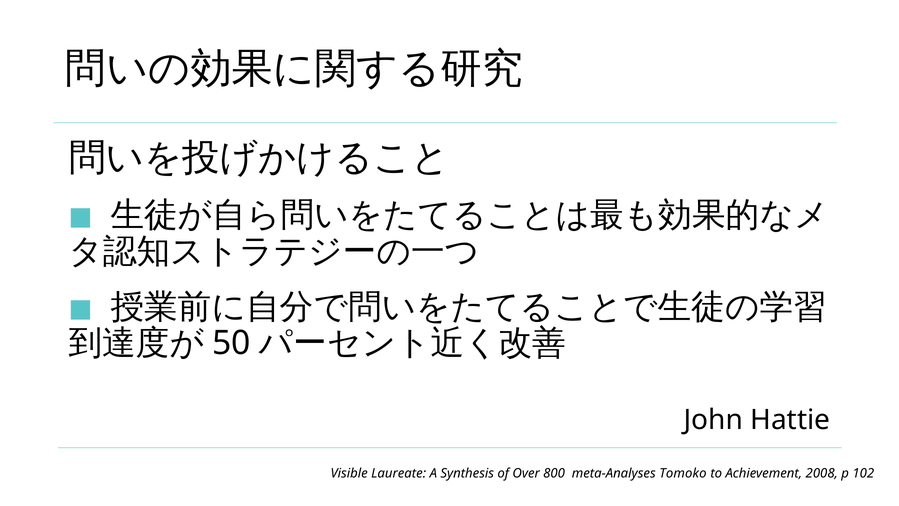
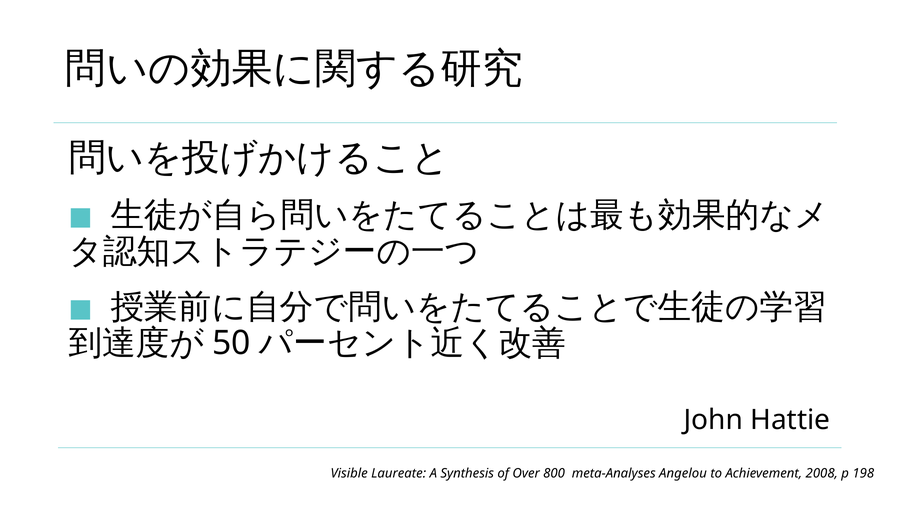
Tomoko: Tomoko -> Angelou (683, 473)
102: 102 -> 198 (863, 473)
